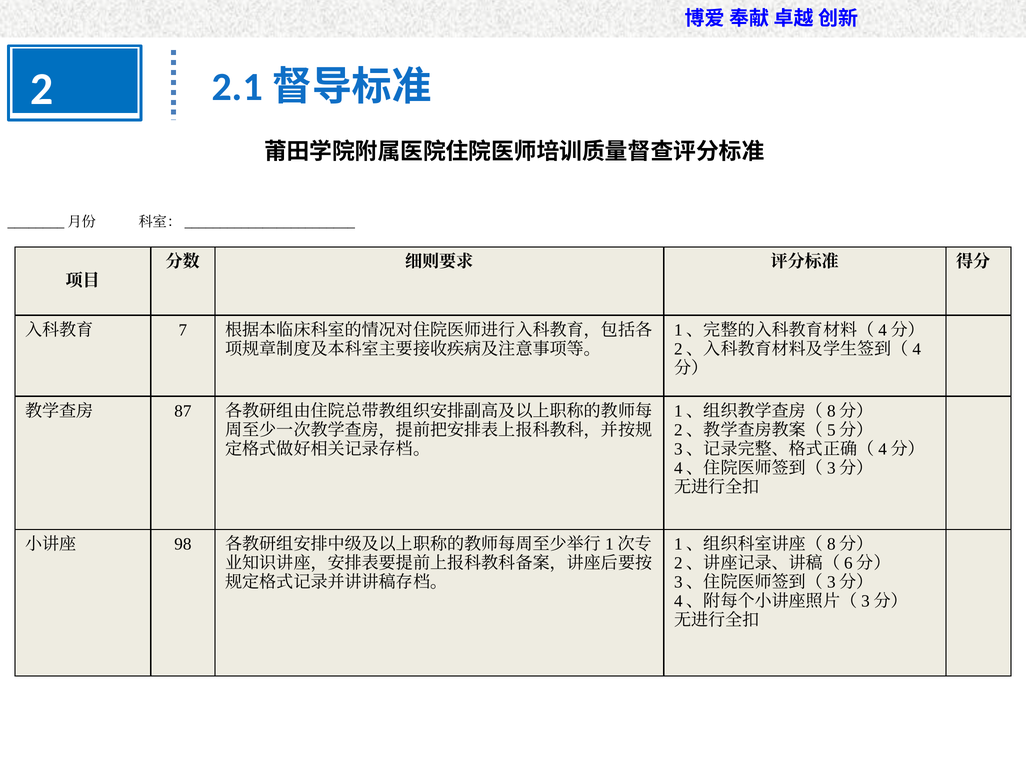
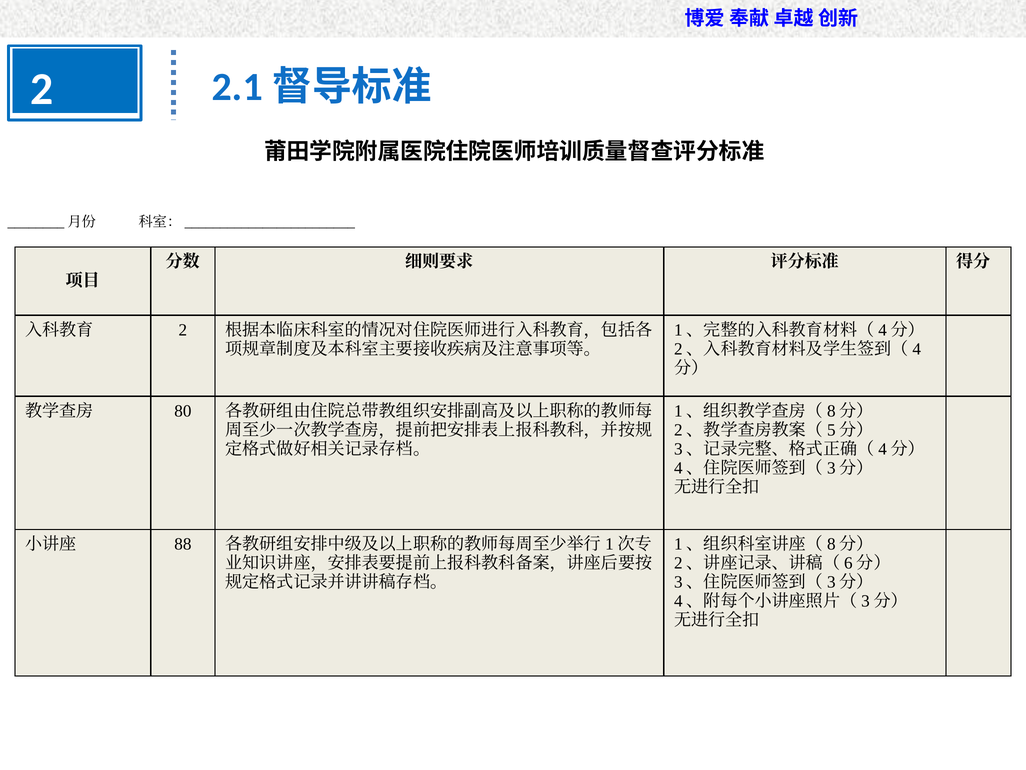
7: 7 -> 2 (183, 330)
87: 87 -> 80 (183, 411)
98: 98 -> 88 (183, 544)
